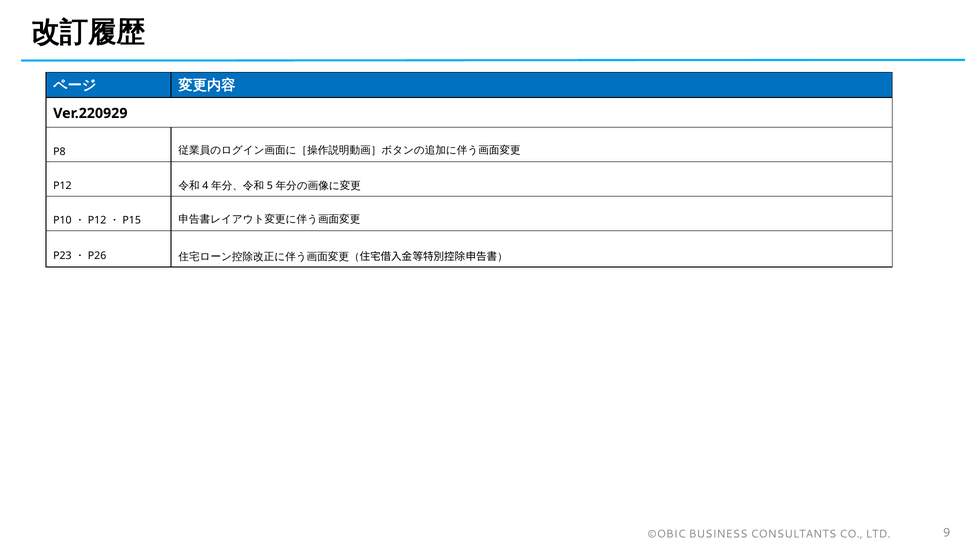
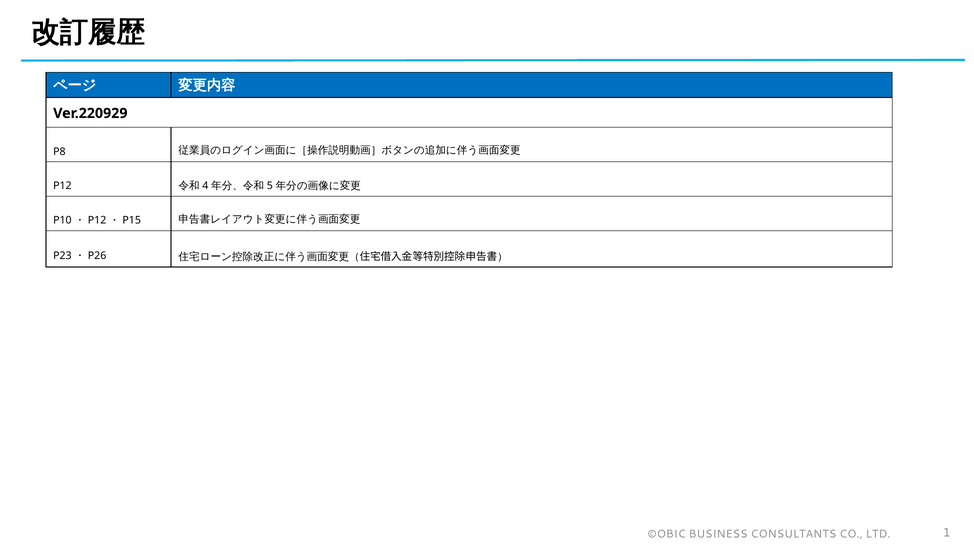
9: 9 -> 1 (947, 533)
